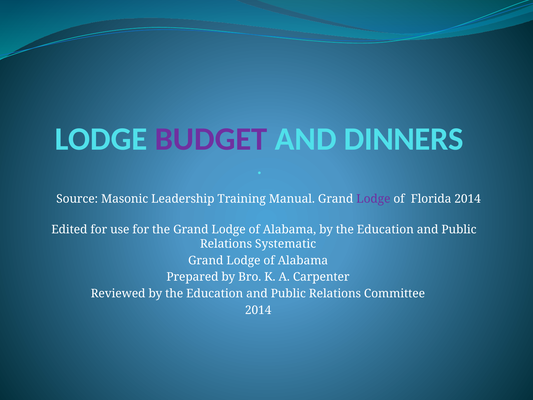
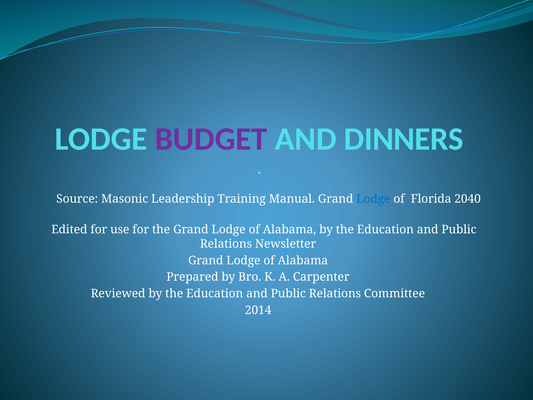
Lodge colour: purple -> blue (373, 199)
Florida 2014: 2014 -> 2040 (468, 199)
Systematic: Systematic -> Newsletter (286, 244)
